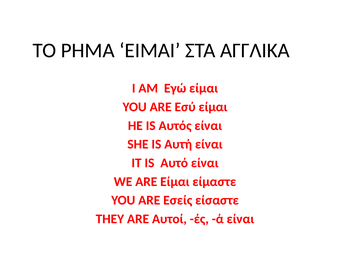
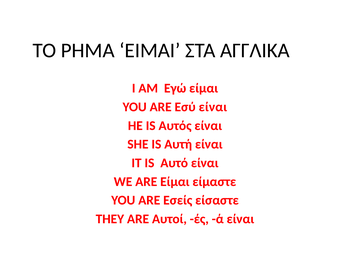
Εσύ είμαι: είμαι -> είναι (213, 107)
